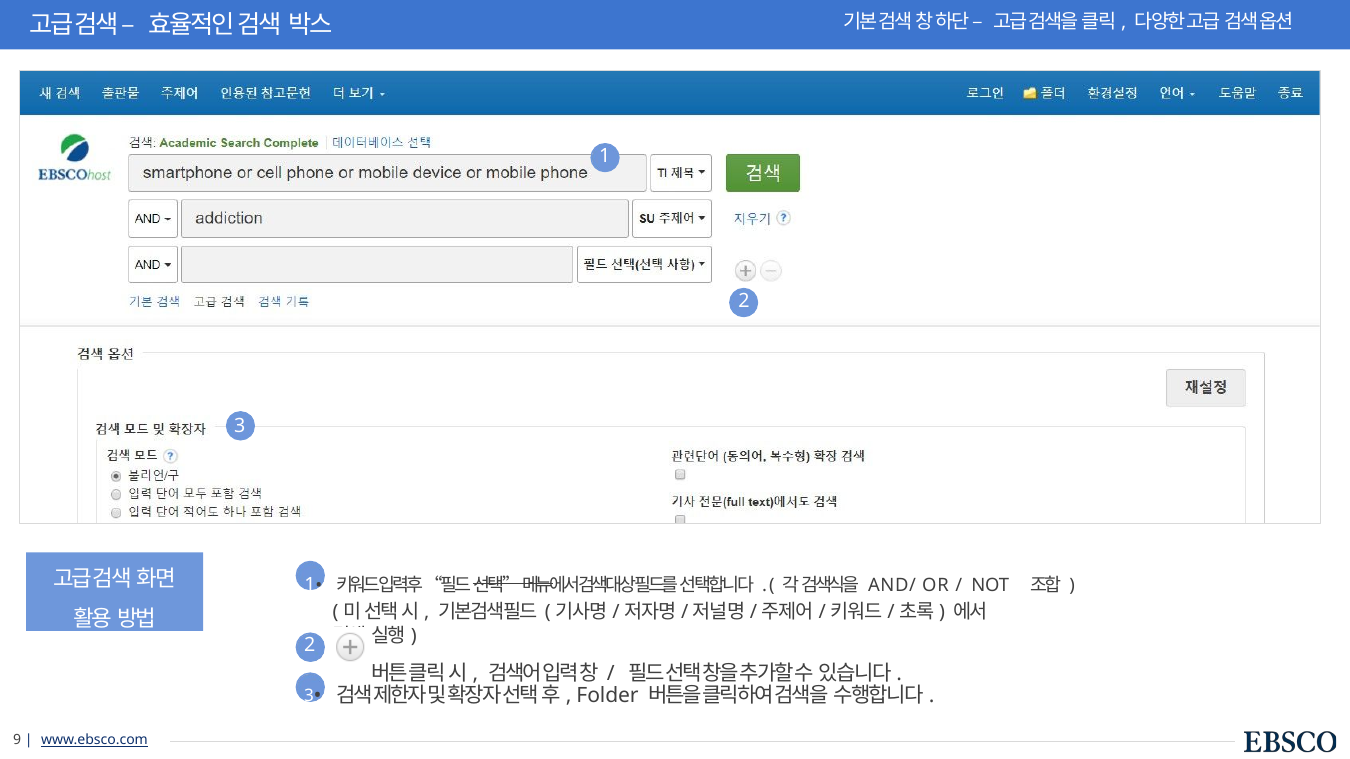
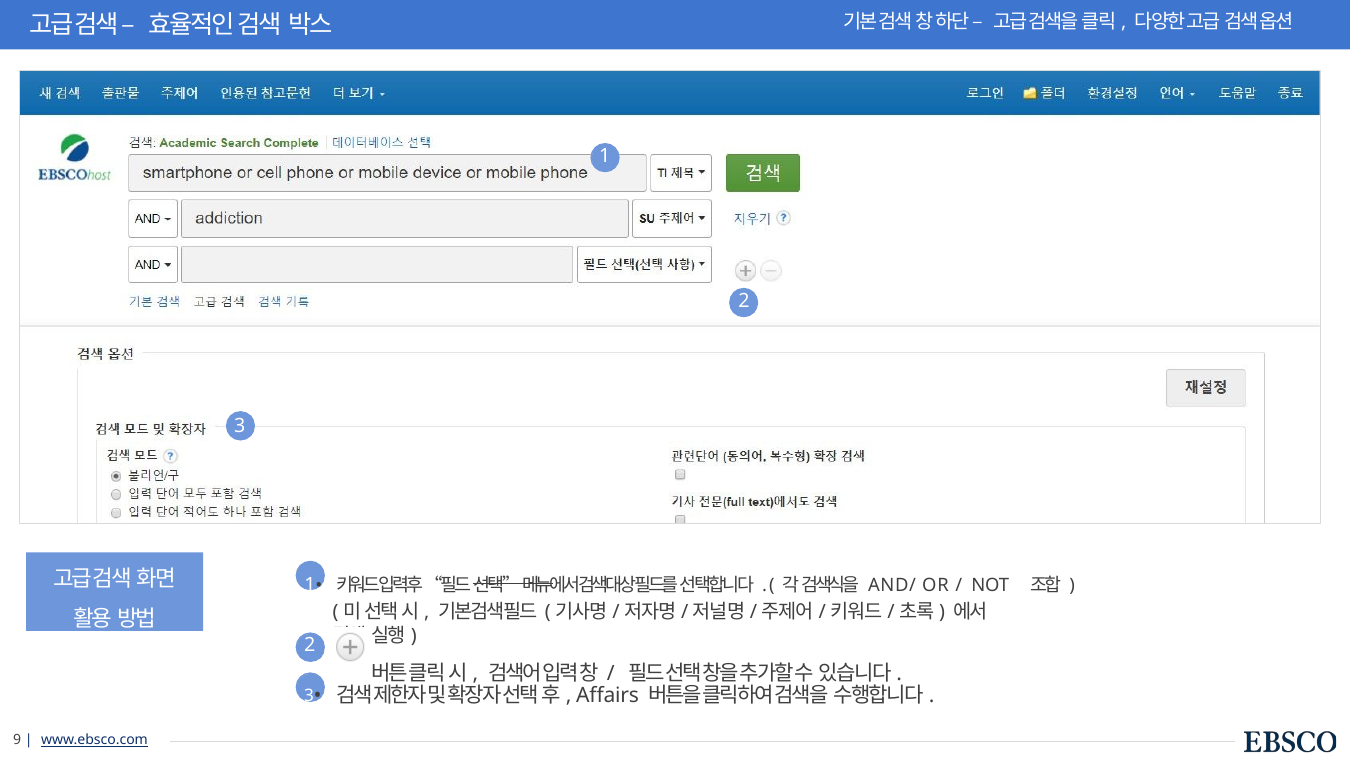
Folder: Folder -> Affairs (608, 696)
